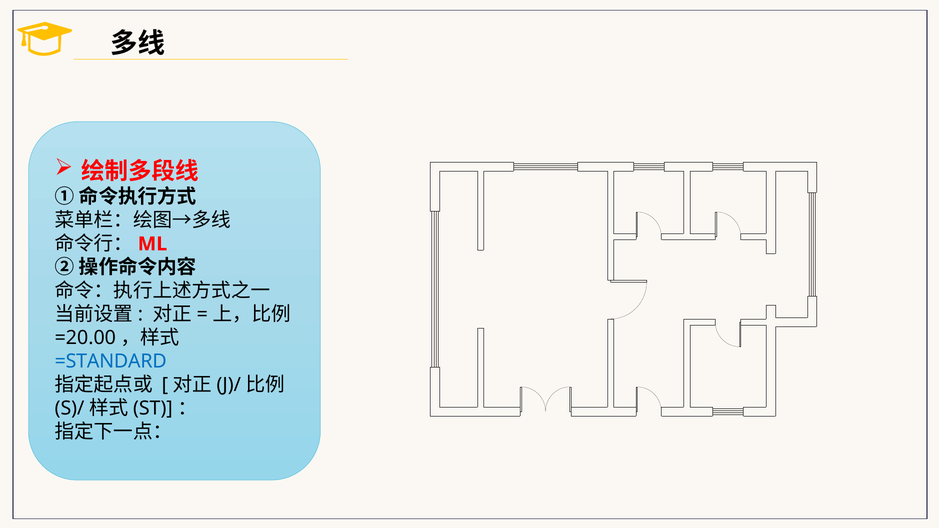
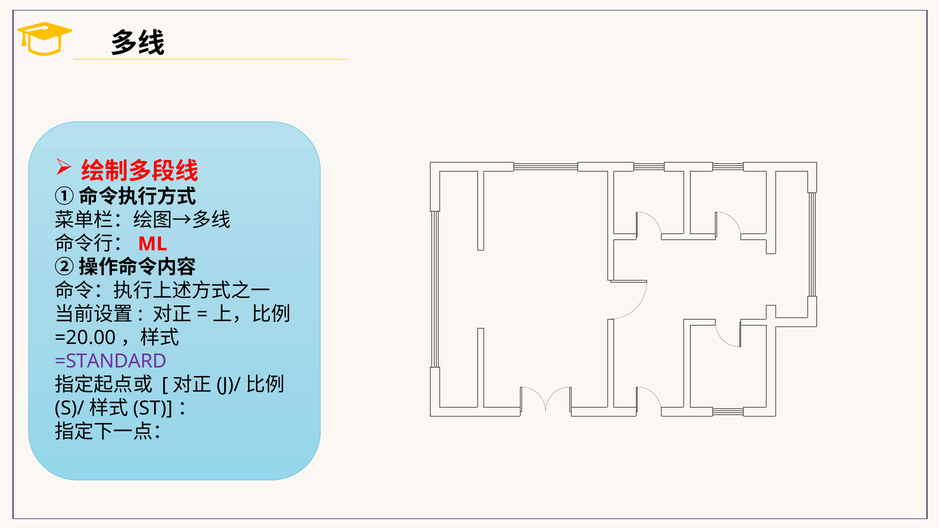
=STANDARD colour: blue -> purple (111, 361)
